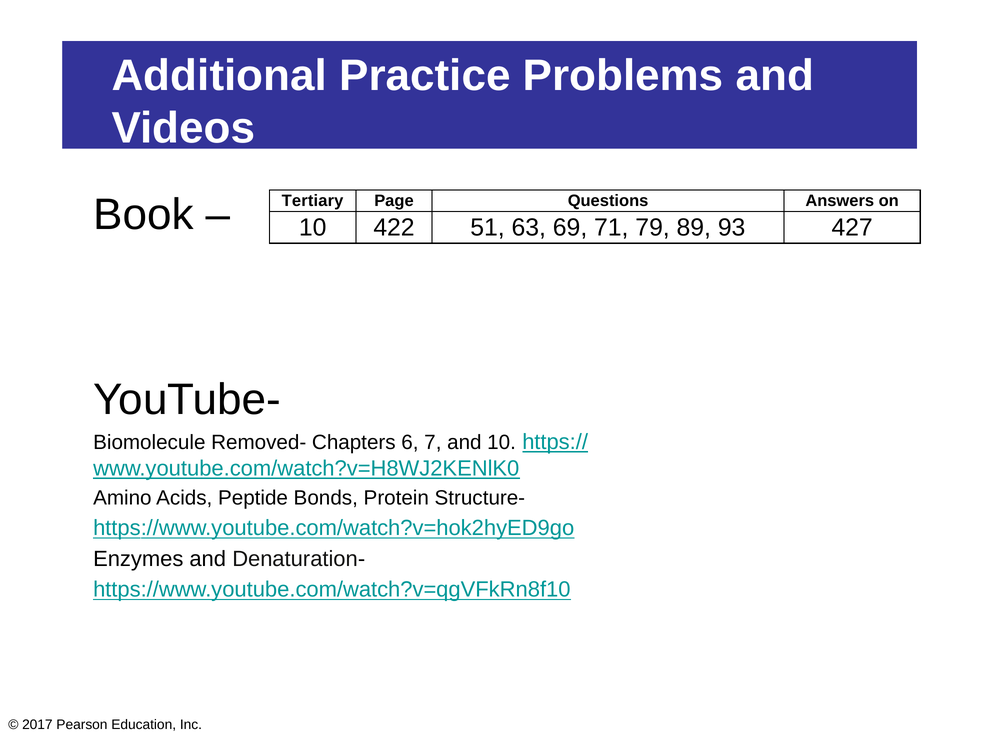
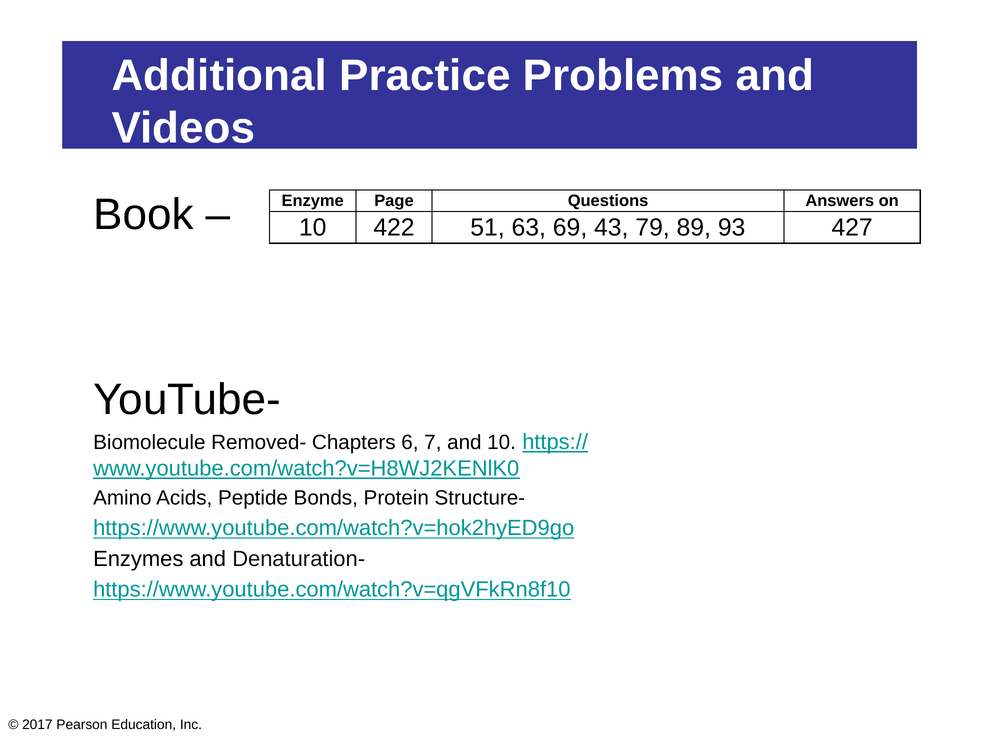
Tertiary: Tertiary -> Enzyme (313, 201)
71: 71 -> 43 (611, 228)
